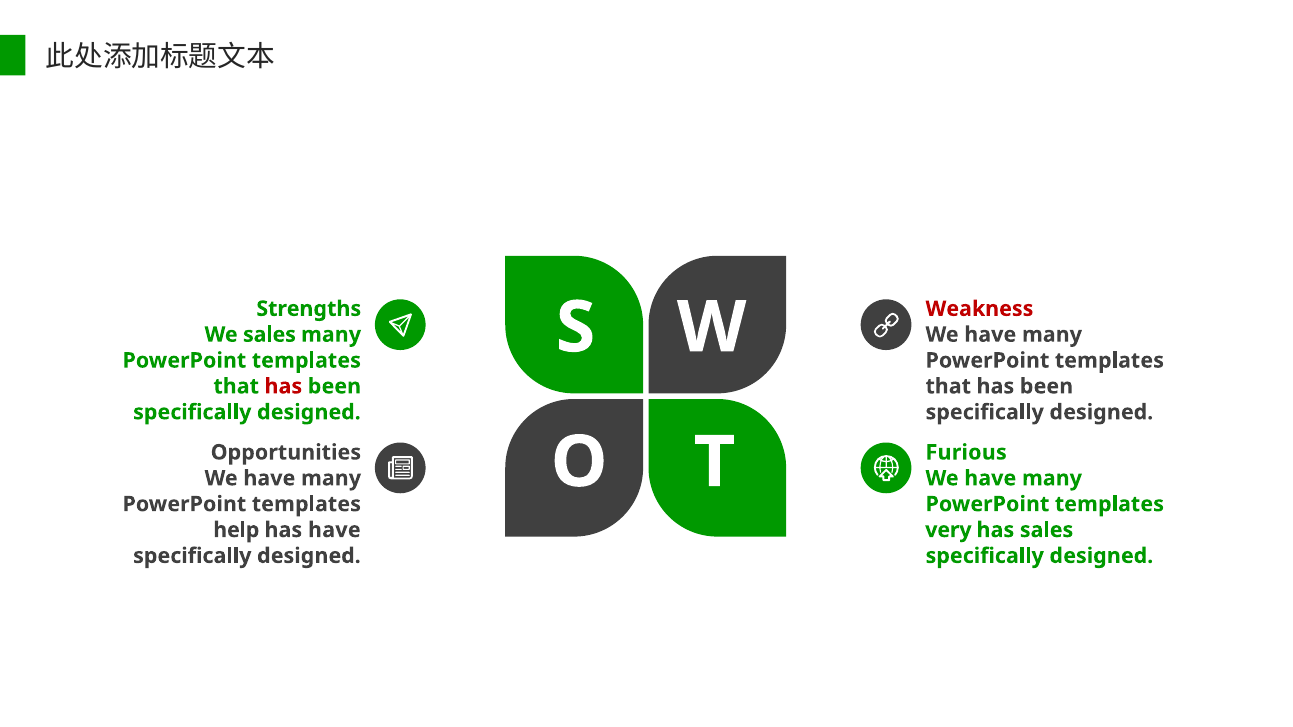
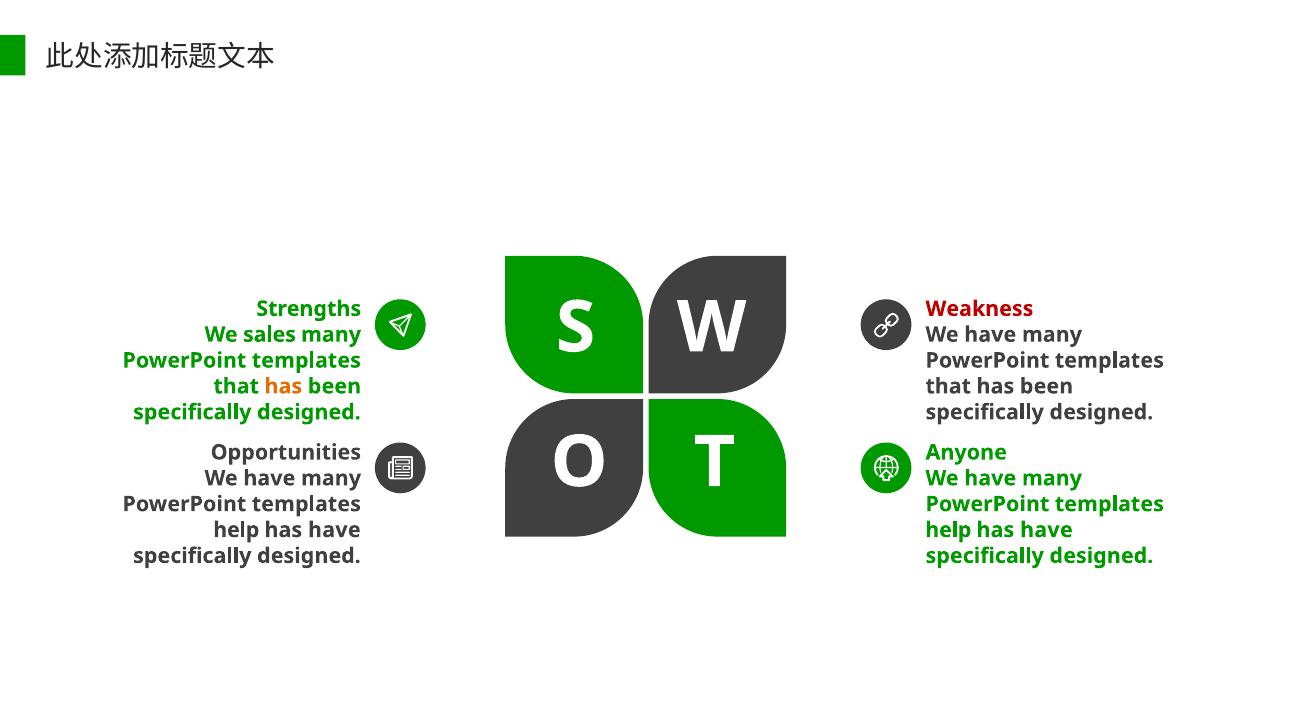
has colour: red -> orange (283, 386)
Furious: Furious -> Anyone (966, 452)
very: very -> help (948, 530)
sales: sales -> have (1046, 530)
